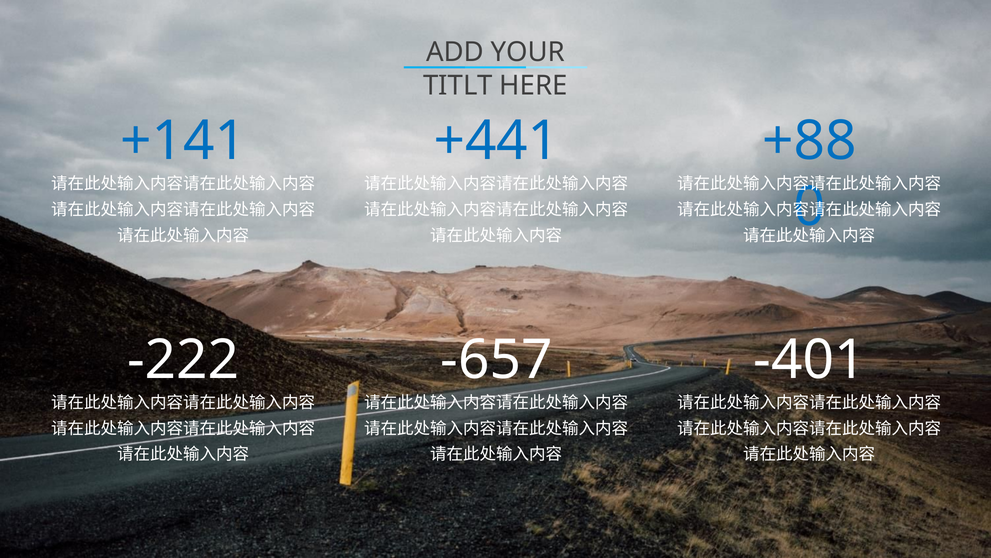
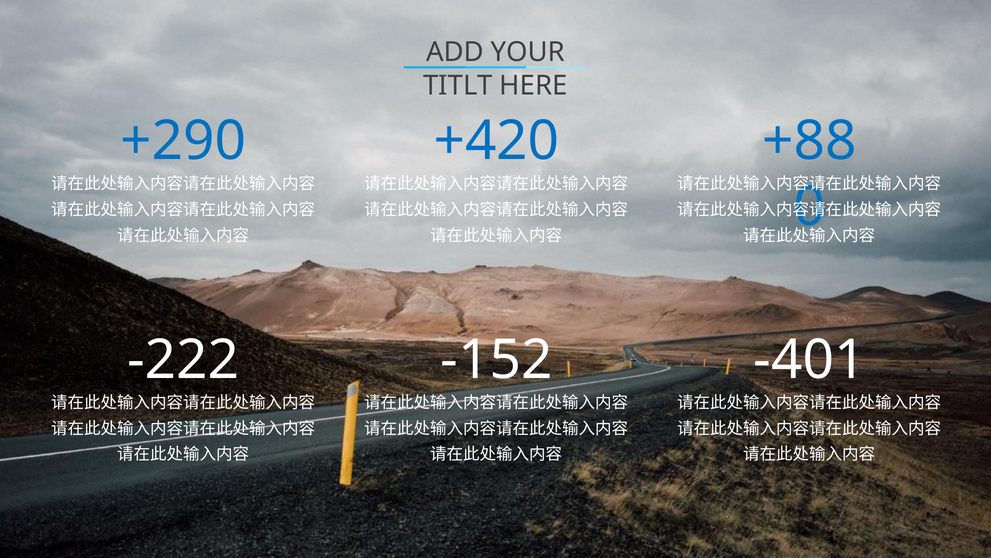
+141: +141 -> +290 (183, 141)
+441: +441 -> +420 (496, 141)
-657: -657 -> -152 (496, 360)
